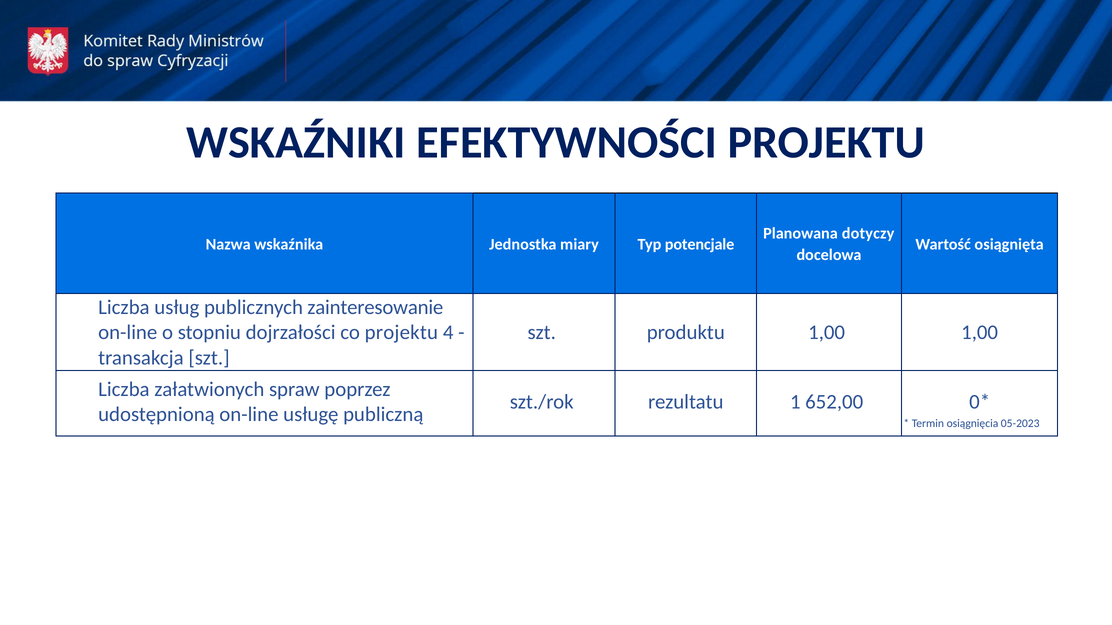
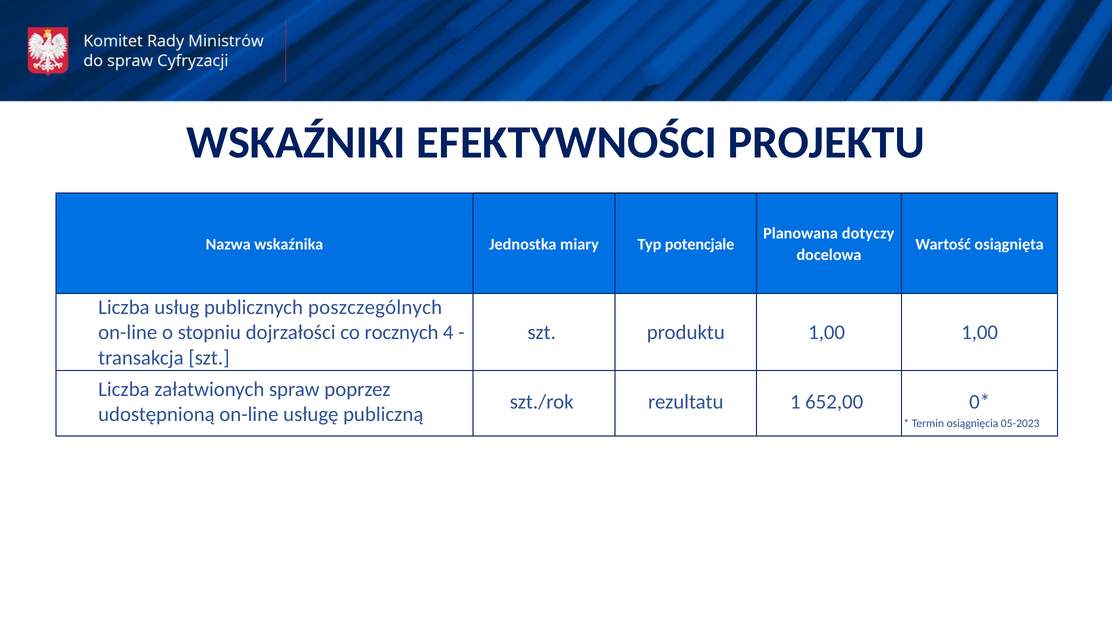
zainteresowanie: zainteresowanie -> poszczególnych (375, 307)
co projektu: projektu -> rocznych (402, 333)
